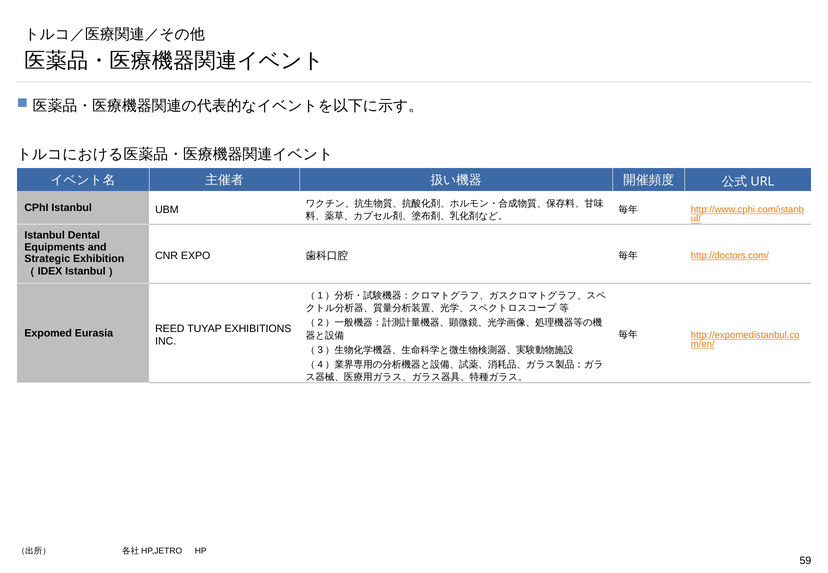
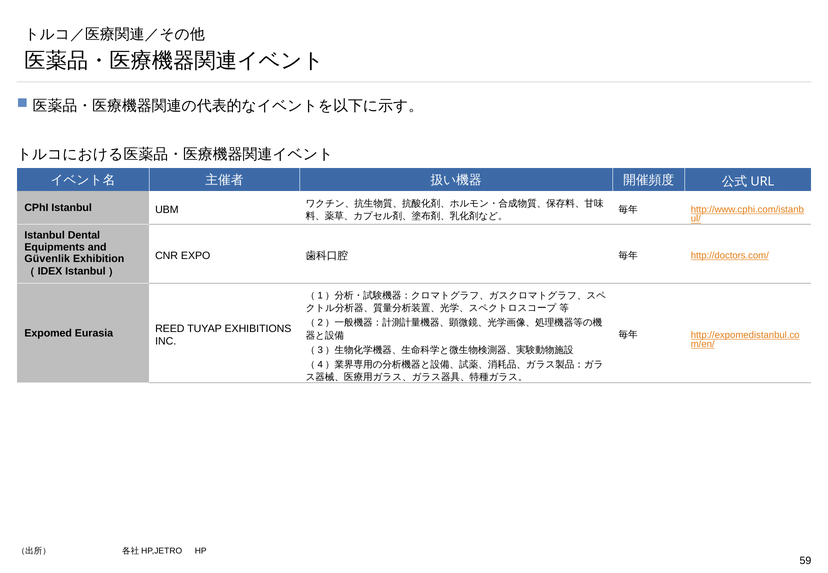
Strategic: Strategic -> Güvenlik (47, 259)
